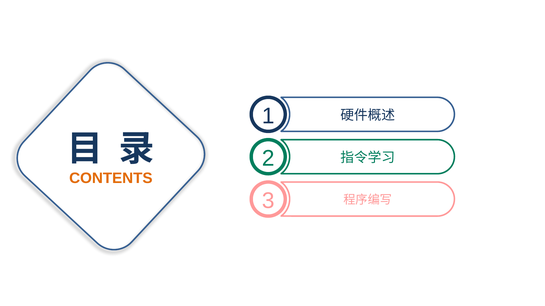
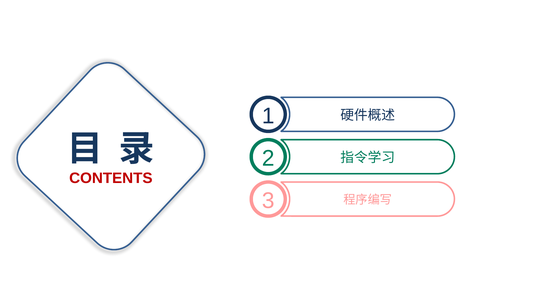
CONTENTS colour: orange -> red (111, 178)
